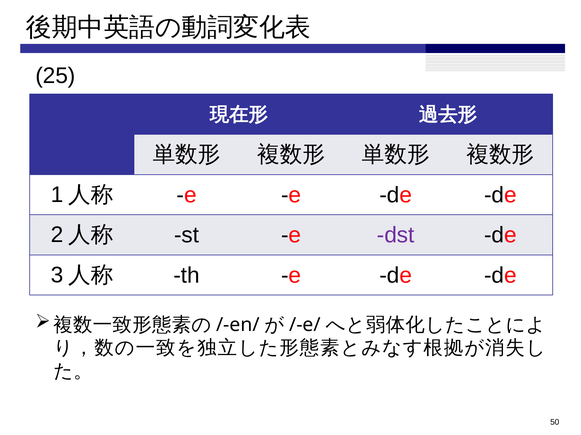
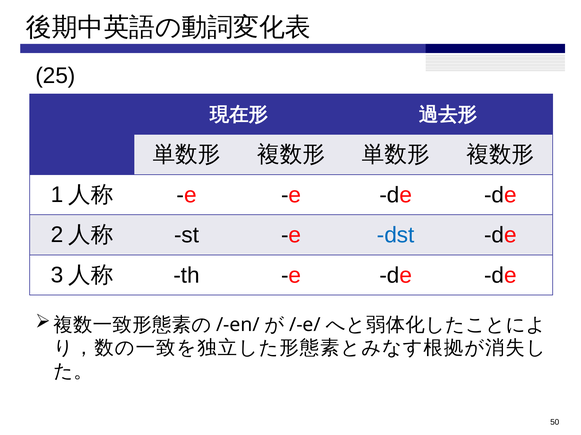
dst colour: purple -> blue (396, 236)
